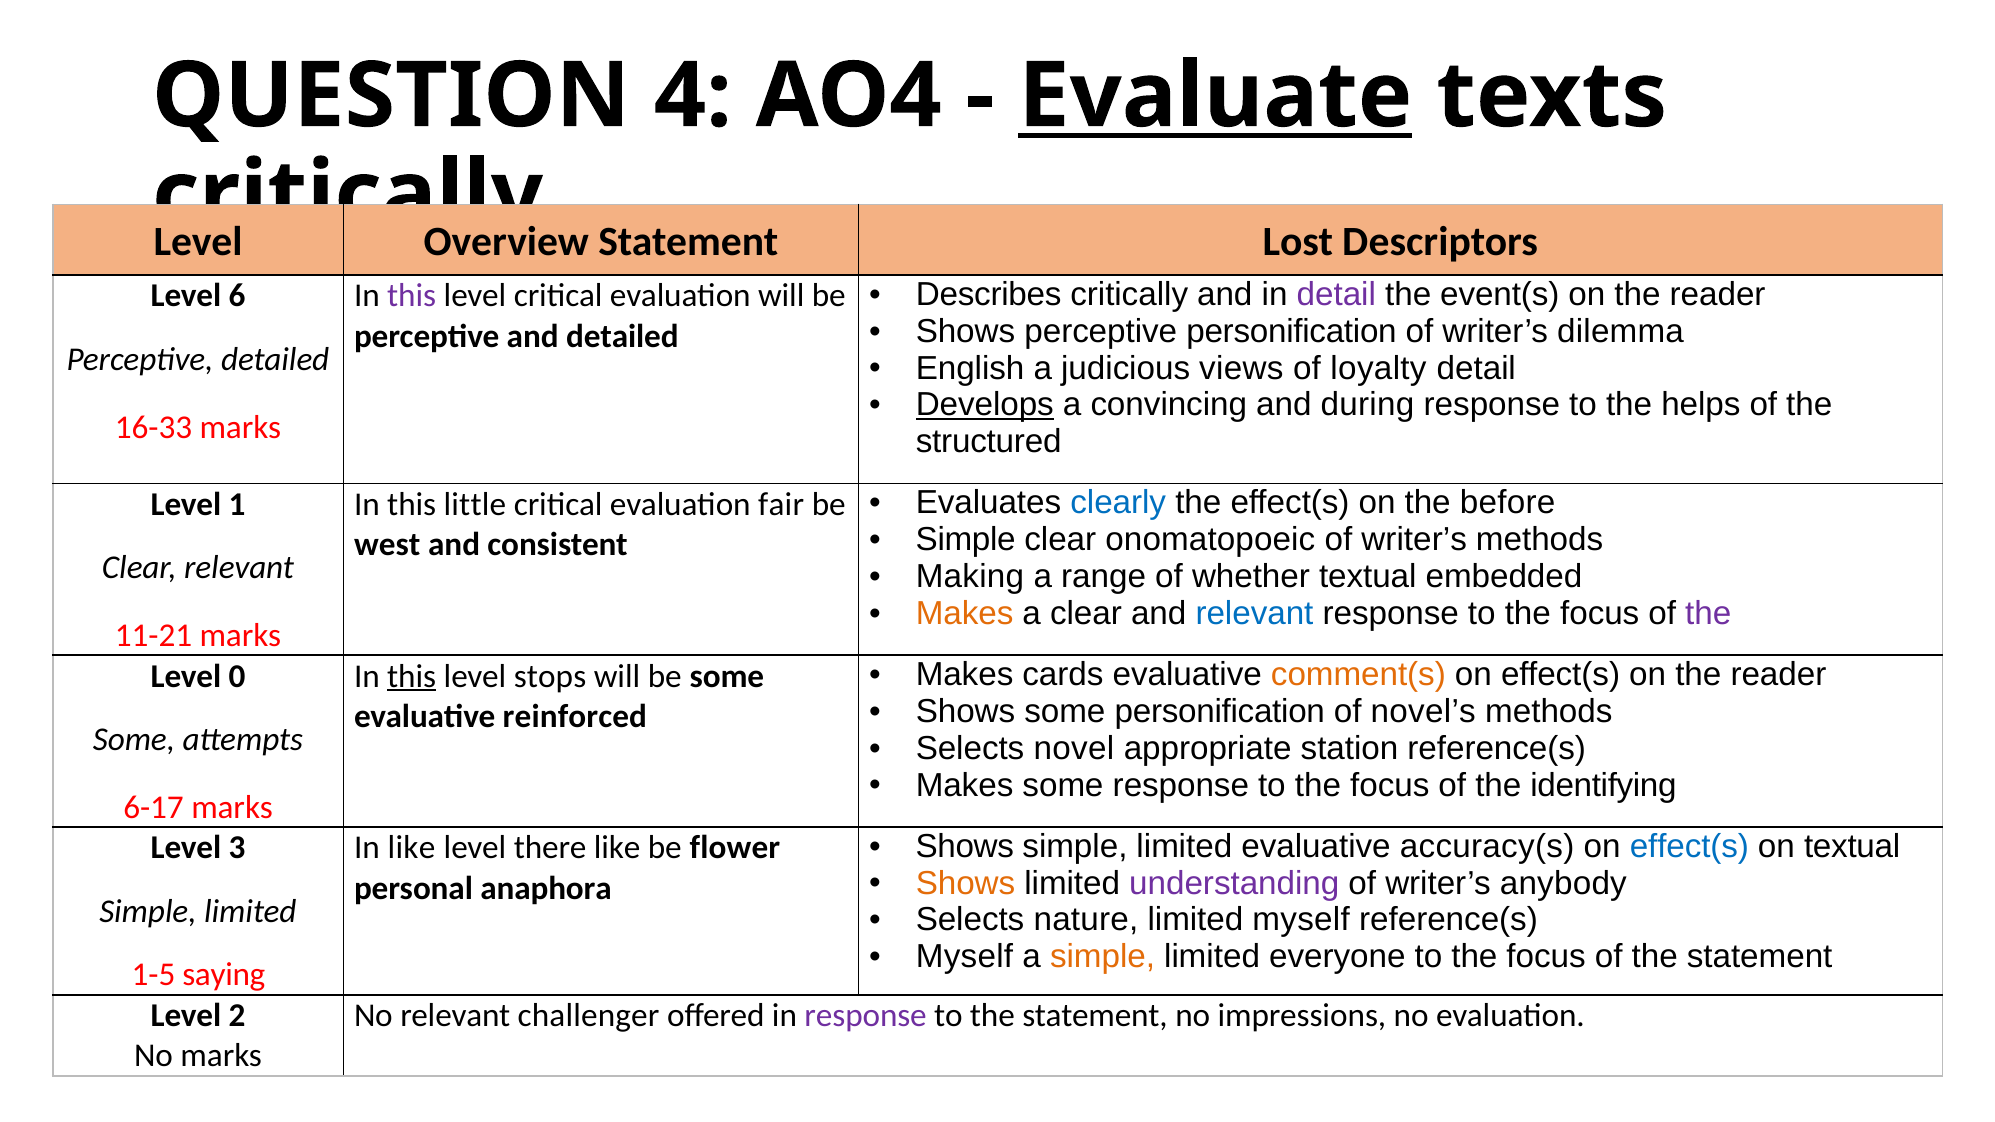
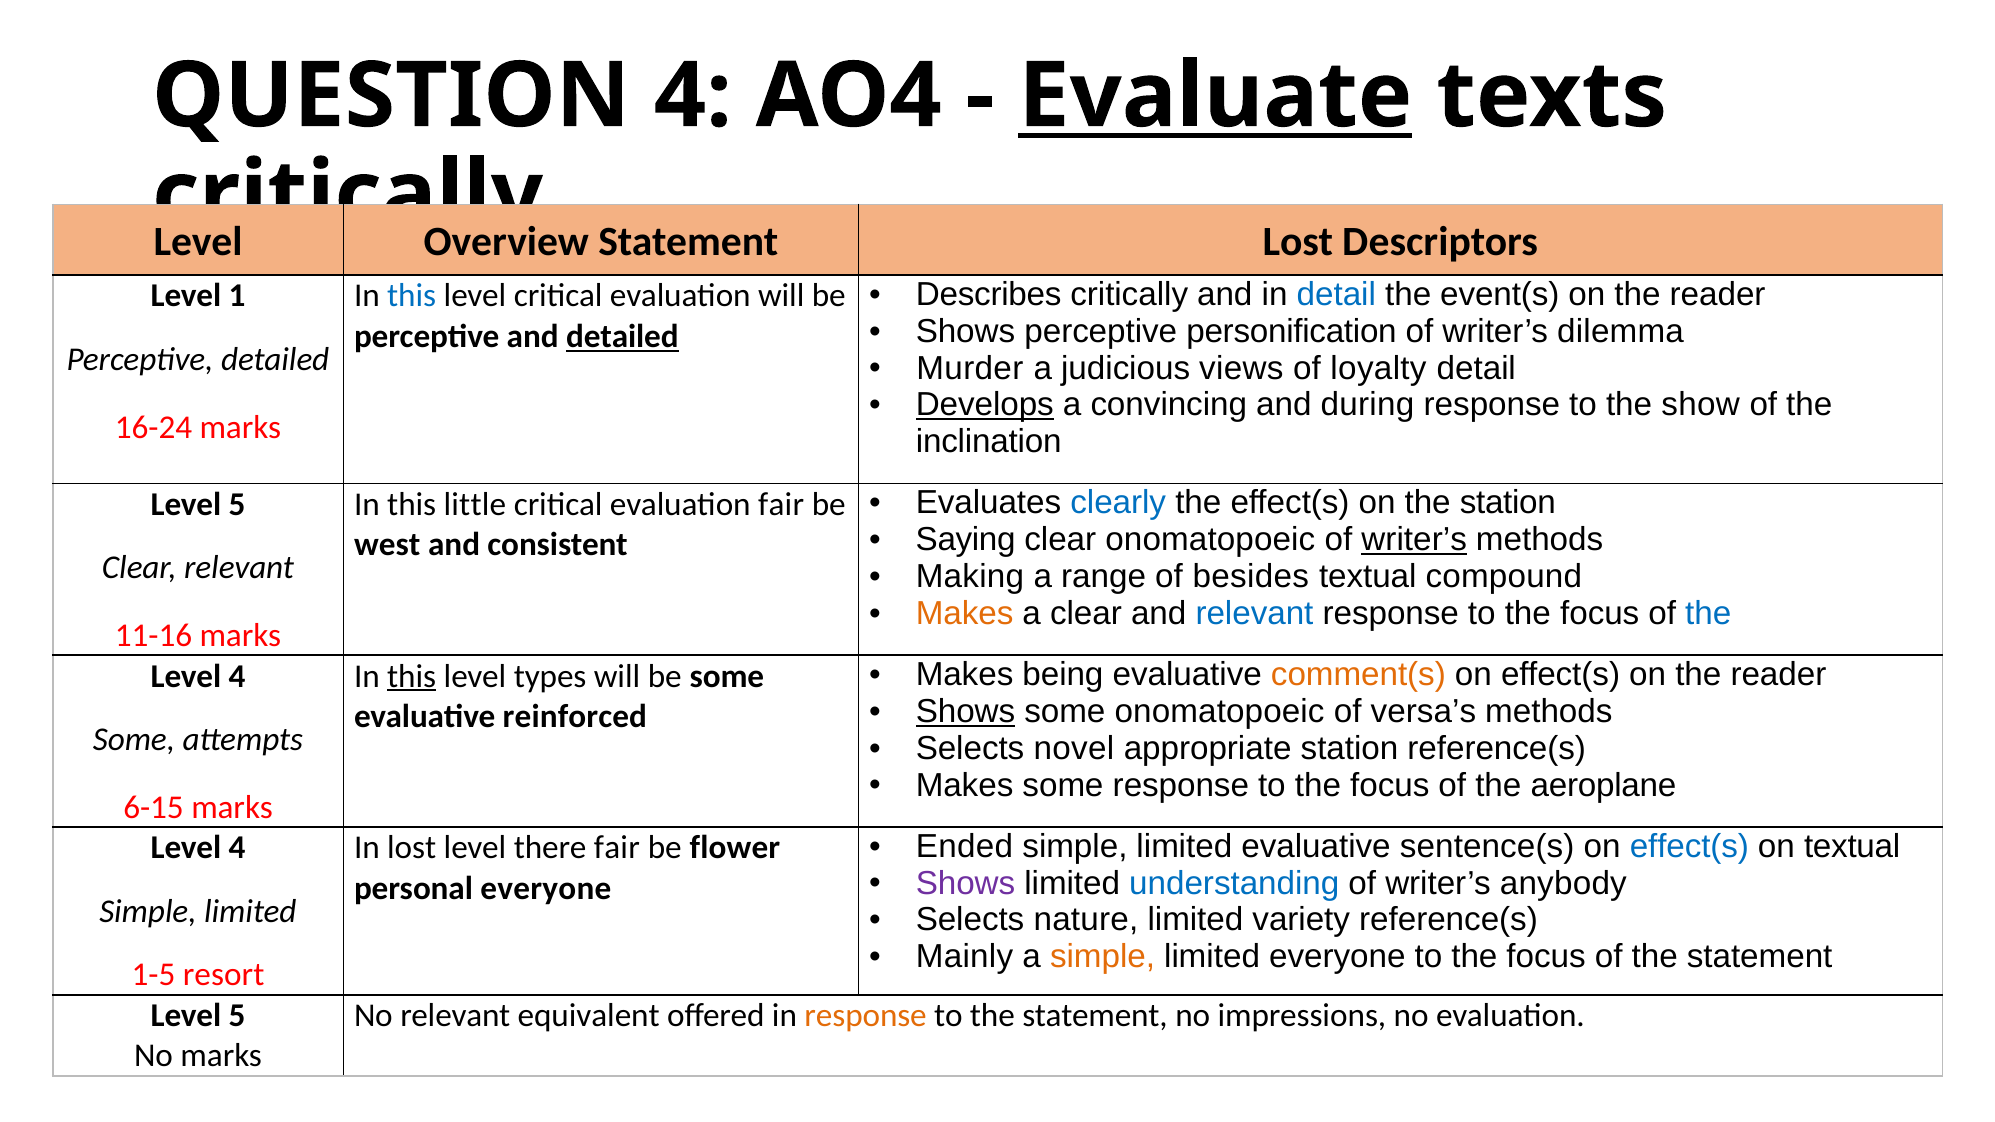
detail colour: purple -> blue (1336, 294)
6: 6 -> 1 (237, 296)
this colour: purple -> blue (412, 296)
detailed underline: none -> present (622, 337)
English: English -> Murder (970, 368)
helps: helps -> show (1701, 405)
16-33: 16-33 -> 16-24 (154, 427)
structured: structured -> inclination (989, 442)
the before: before -> station (1508, 503)
1: 1 -> 5 (237, 504)
Simple: Simple -> Saying (966, 539)
writer’s underline: none -> present (1414, 539)
whether: whether -> besides (1251, 576)
embedded: embedded -> compound (1504, 576)
the colour: purple -> blue (1708, 613)
11-21: 11-21 -> 11-16 (154, 635)
cards: cards -> being (1063, 674)
0: 0 -> 4 (237, 676)
stops: stops -> types (550, 676)
Shows underline: none -> present (966, 711)
some personification: personification -> onomatopoeic (1220, 711)
novel’s: novel’s -> versa’s (1423, 711)
identifying: identifying -> aeroplane (1603, 785)
6-17: 6-17 -> 6-15 (154, 807)
Shows: Shows -> Ended (964, 846)
accuracy(s: accuracy(s -> sentence(s (1487, 846)
3: 3 -> 4 (237, 848)
In like: like -> lost (412, 848)
there like: like -> fair (617, 848)
Shows colour: orange -> purple (966, 883)
understanding colour: purple -> blue (1234, 883)
personal anaphora: anaphora -> everyone (546, 889)
limited myself: myself -> variety (1301, 920)
Myself: Myself -> Mainly (964, 957)
saying: saying -> resort (224, 975)
2: 2 -> 5 (237, 1016)
challenger: challenger -> equivalent (589, 1016)
response colour: purple -> orange (866, 1016)
